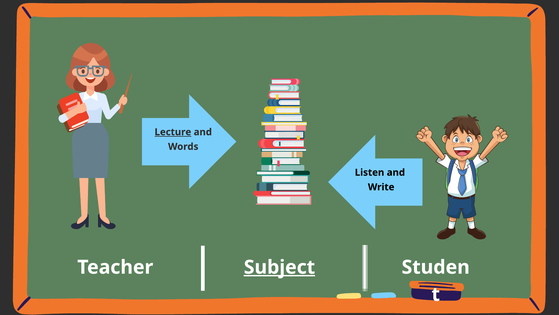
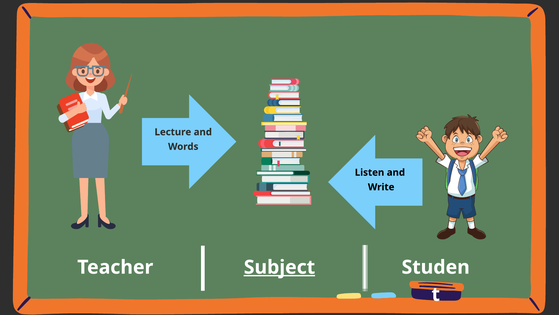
Lecture underline: present -> none (173, 132)
